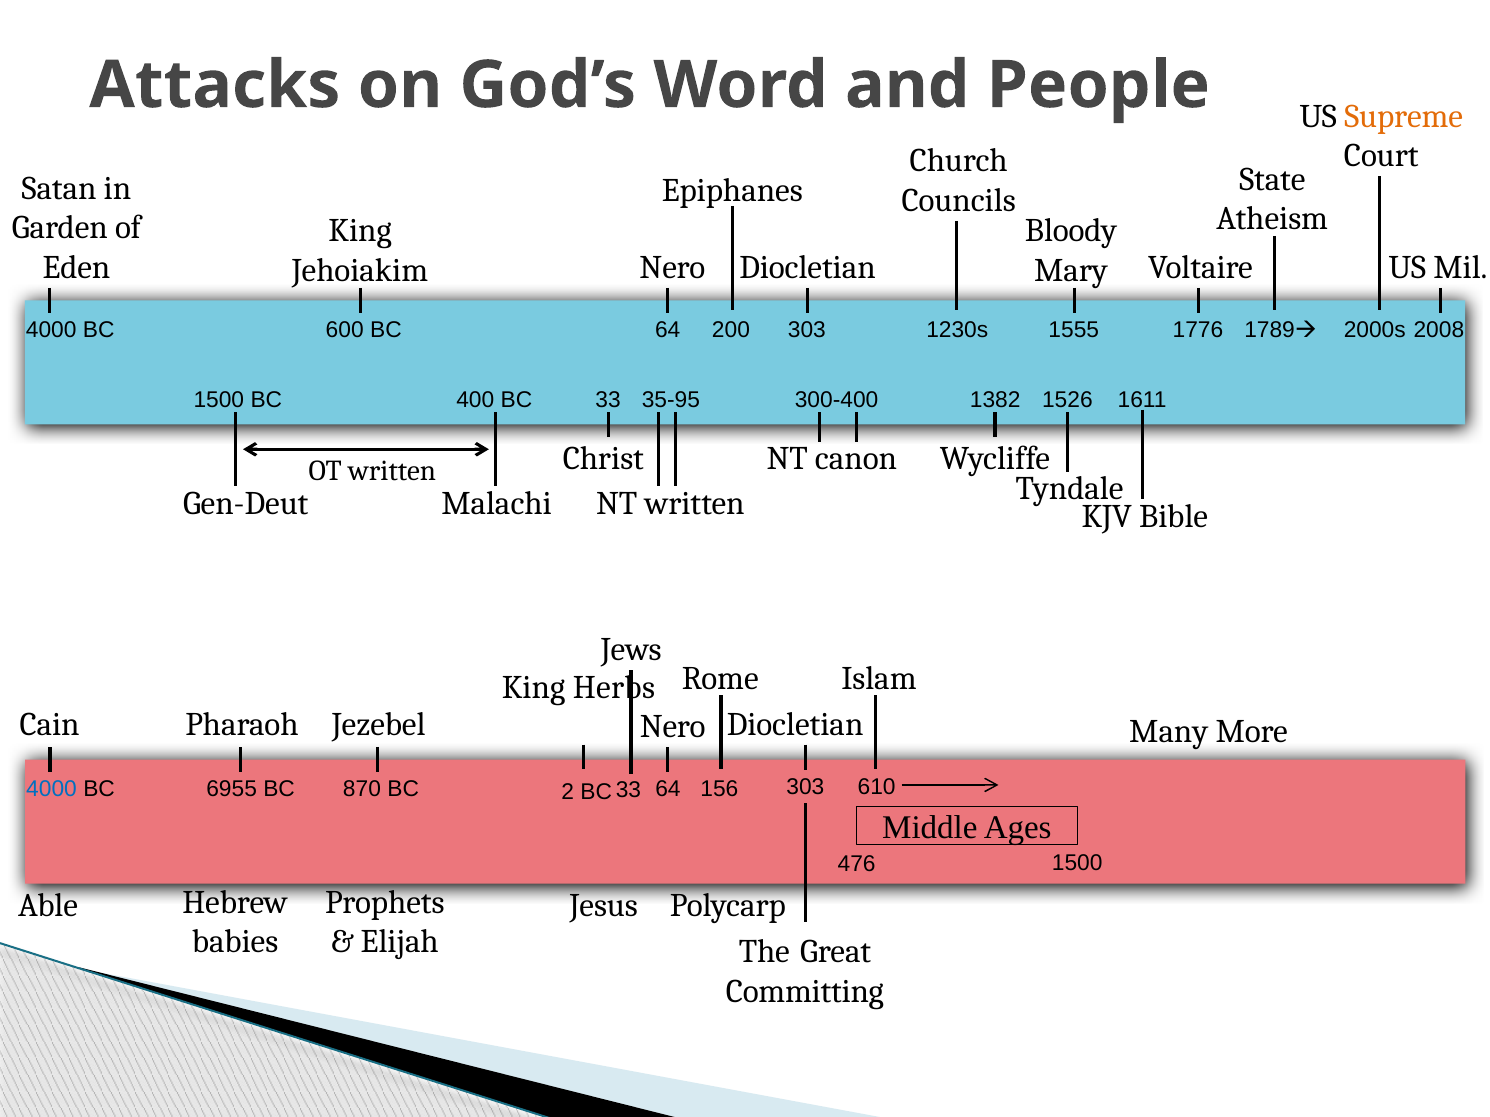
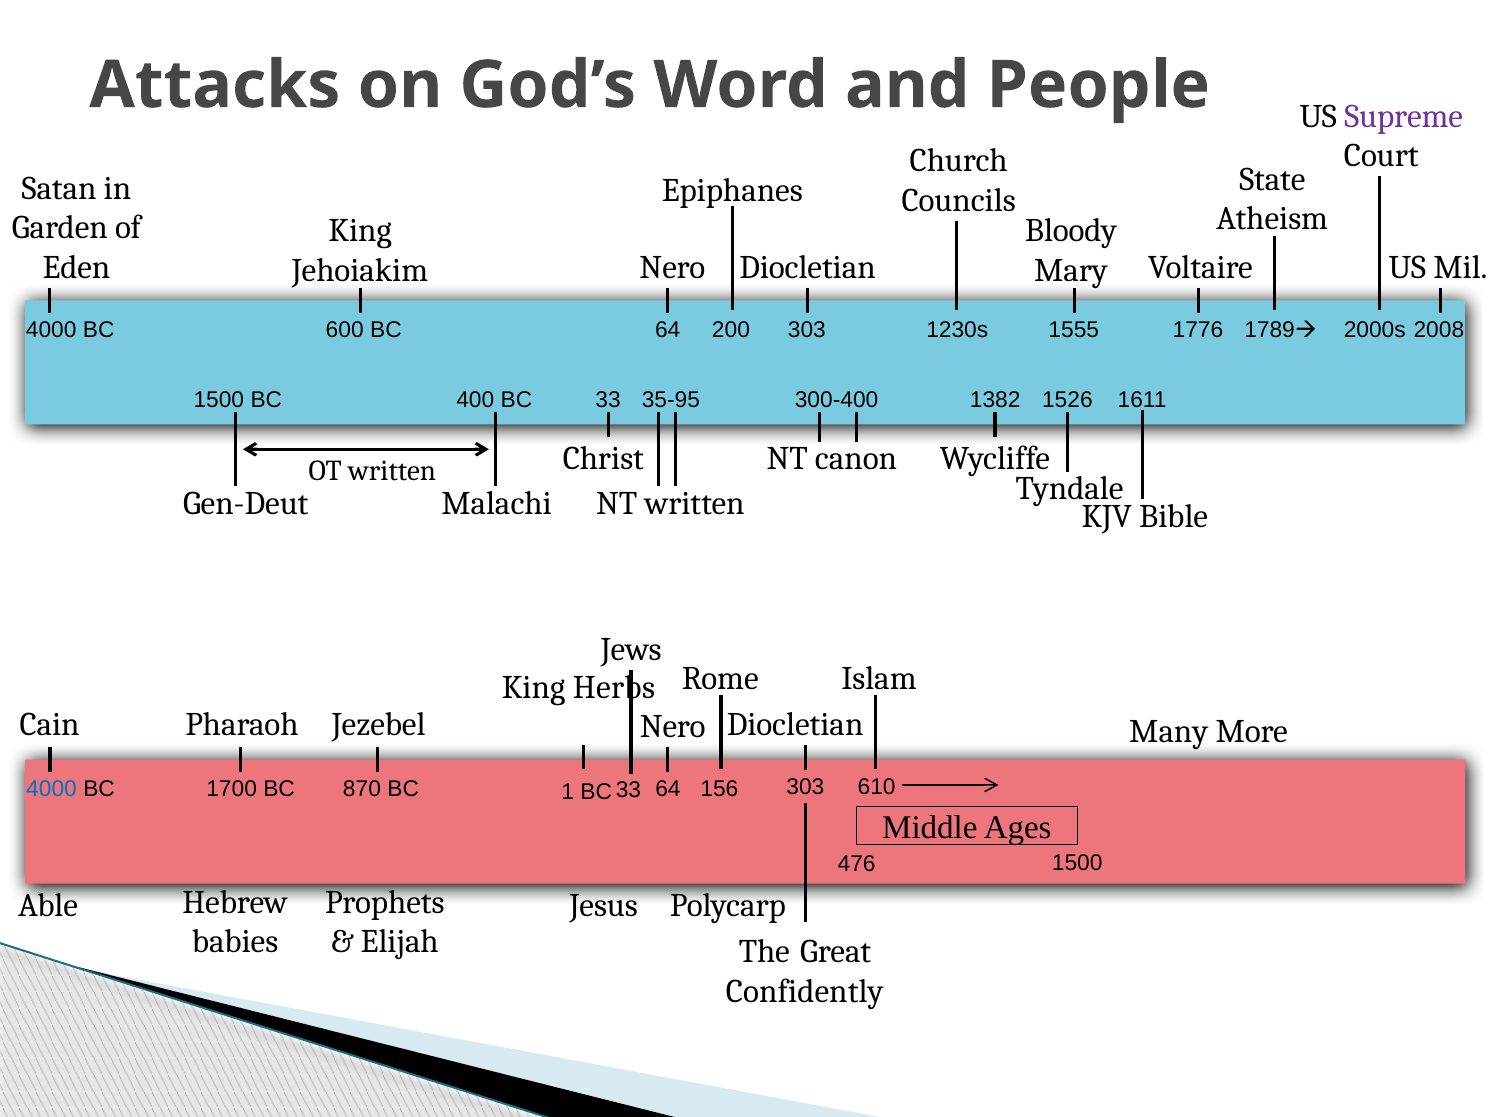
Supreme colour: orange -> purple (1404, 116)
6955: 6955 -> 1700 (232, 789)
2: 2 -> 1 (568, 792)
Committing: Committing -> Confidently (805, 992)
